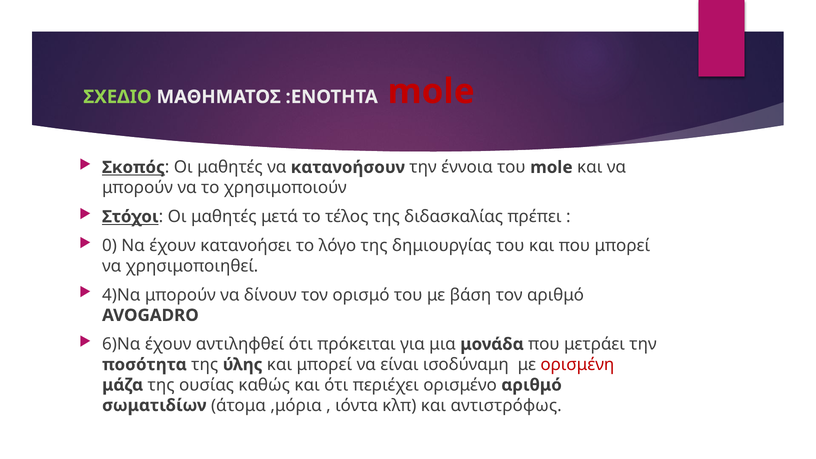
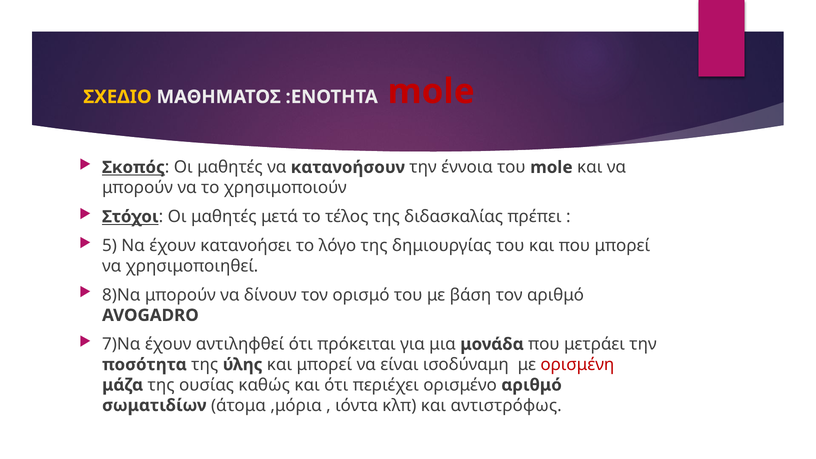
ΣΧΕΔΙΟ colour: light green -> yellow (118, 97)
0: 0 -> 5 (109, 246)
4)Να: 4)Να -> 8)Να (121, 295)
6)Να: 6)Να -> 7)Να (121, 344)
